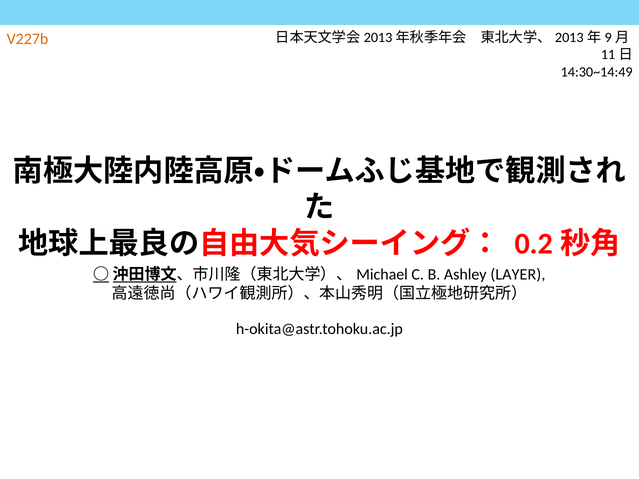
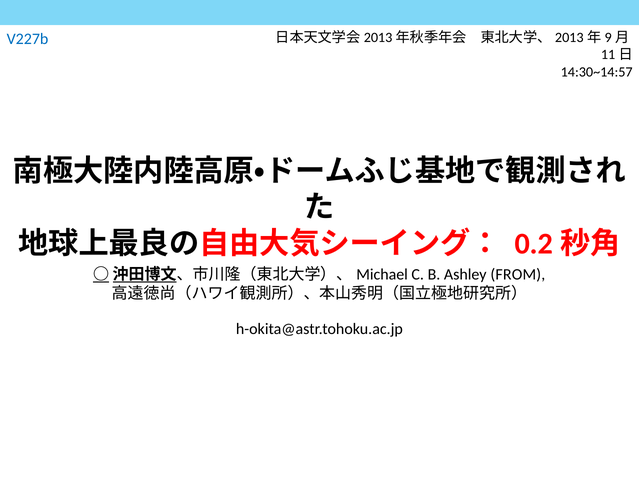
V227b colour: orange -> blue (28, 39)
14:30~14:49: 14:30~14:49 -> 14:30~14:57 (597, 72)
LAYER: LAYER -> FROM (518, 274)
